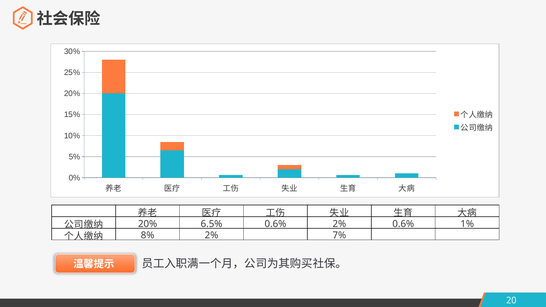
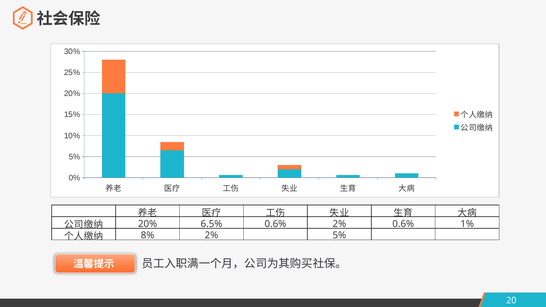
2% 7%: 7% -> 5% (339, 235)
